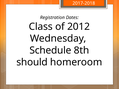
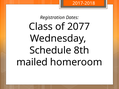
2012: 2012 -> 2077 (79, 27)
should: should -> mailed (32, 62)
